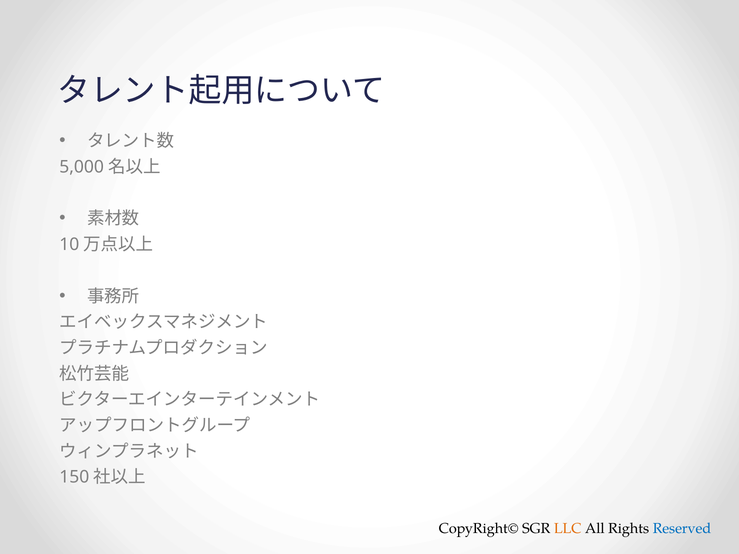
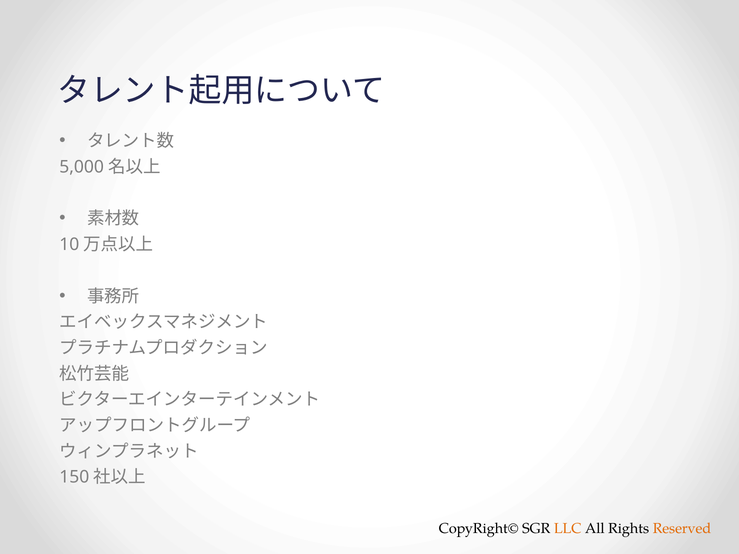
Reserved colour: blue -> orange (682, 529)
